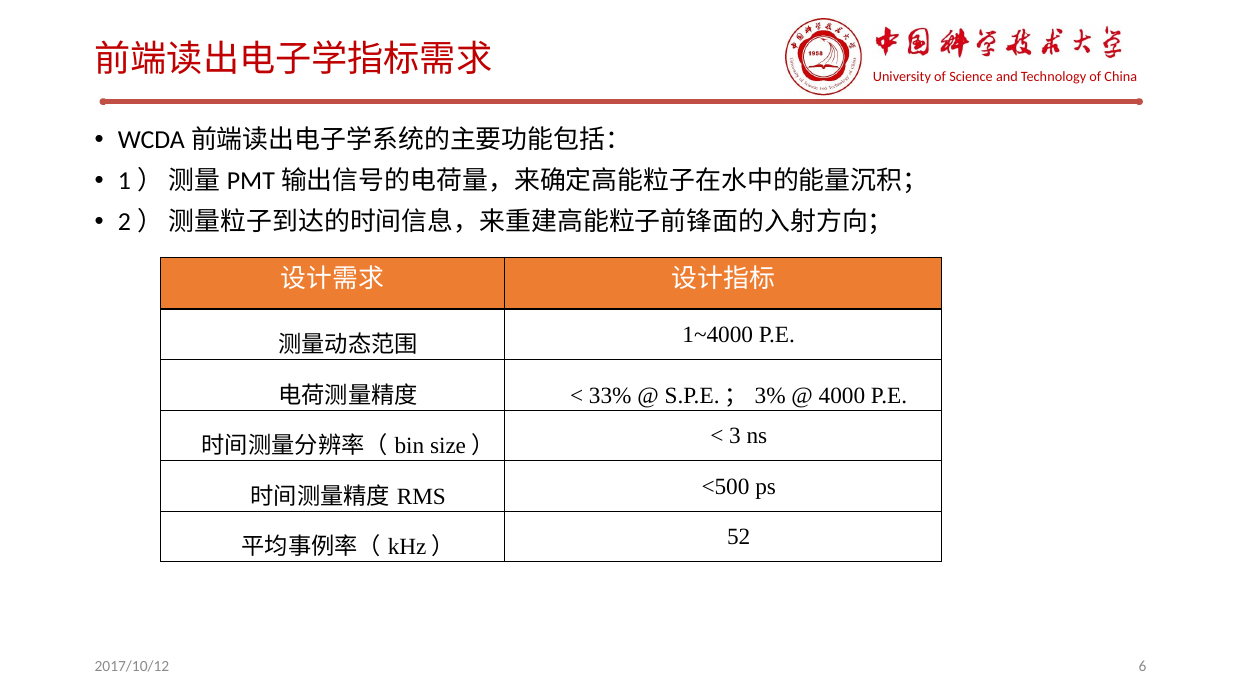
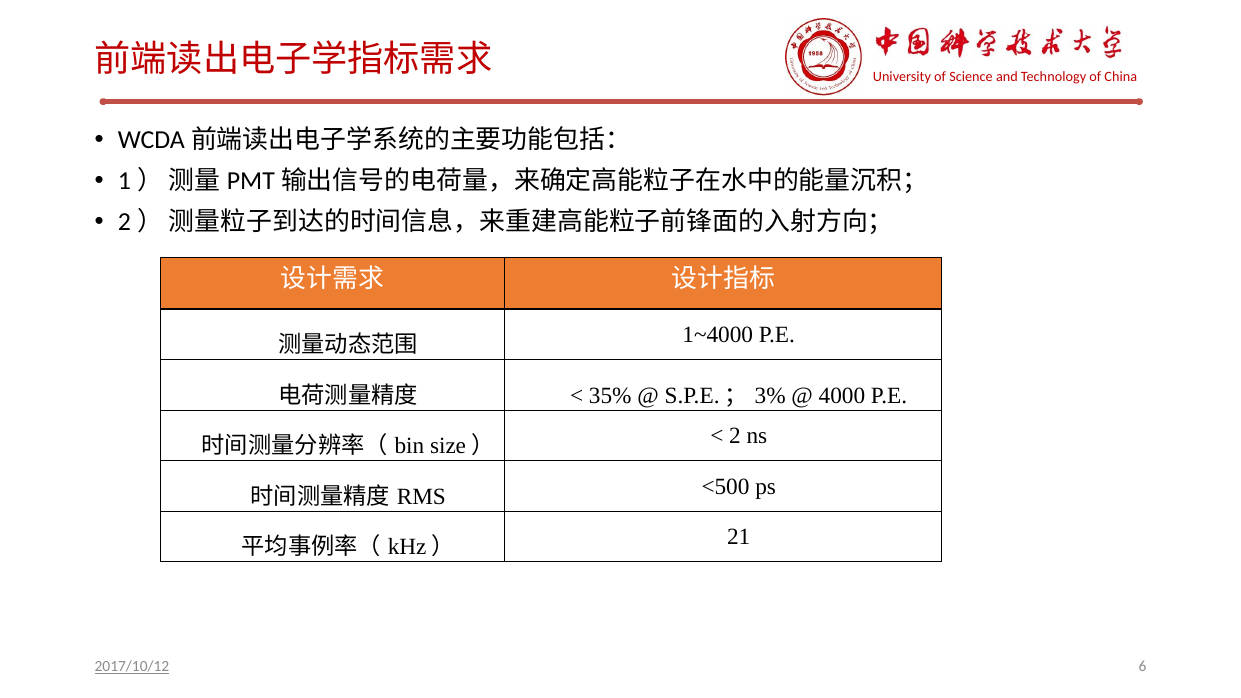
33%: 33% -> 35% (610, 396)
3: 3 -> 2 (735, 436)
52: 52 -> 21 (739, 537)
2017/10/12 underline: none -> present (132, 667)
